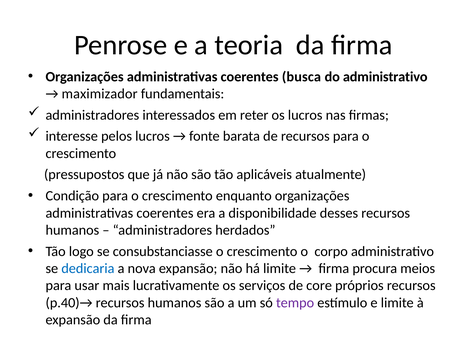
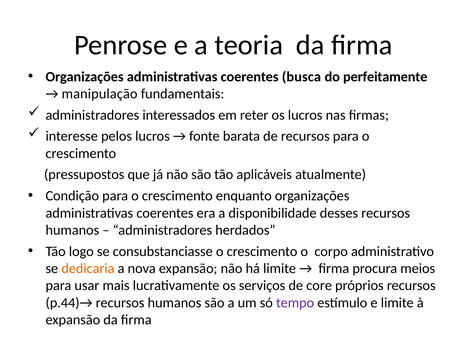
do administrativo: administrativo -> perfeitamente (385, 77)
maximizador: maximizador -> manipulação (100, 94)
dedicaria colour: blue -> orange (88, 269)
p.40)→: p.40)→ -> p.44)→ (69, 303)
